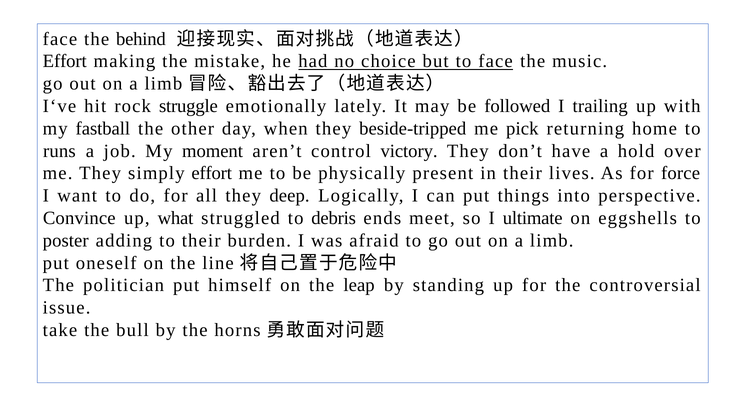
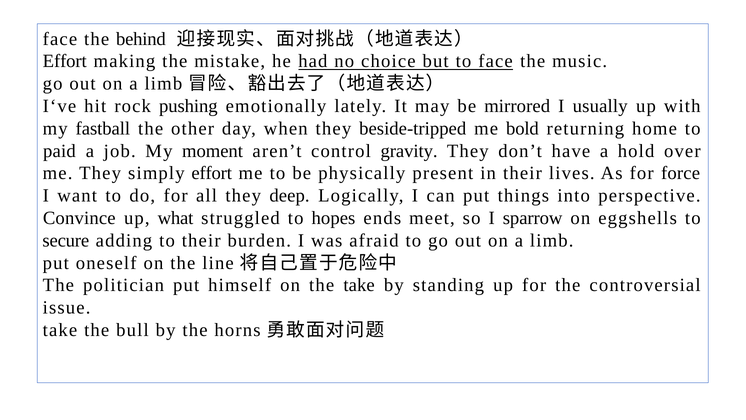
struggle: struggle -> pushing (188, 106)
followed: followed -> mirrored (517, 106)
trailing: trailing -> usually (600, 106)
pick: pick -> bold (522, 128)
runs: runs -> paid (59, 151)
victory: victory -> gravity (409, 151)
debris: debris -> hopes (333, 218)
ultimate: ultimate -> sparrow (533, 218)
poster: poster -> secure (66, 240)
the leap: leap -> take (359, 285)
